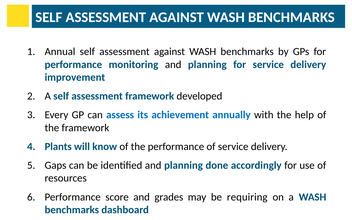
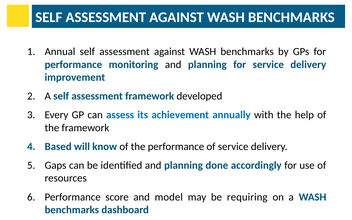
Plants: Plants -> Based (58, 147)
grades: grades -> model (169, 197)
